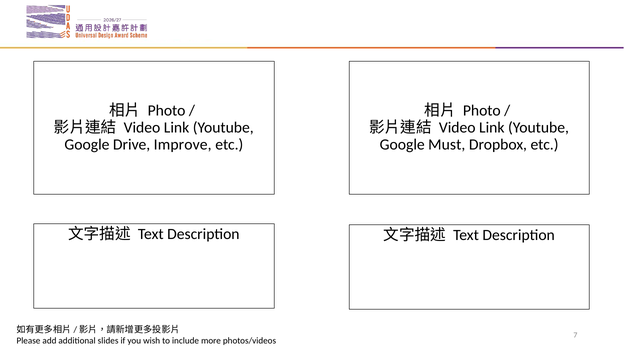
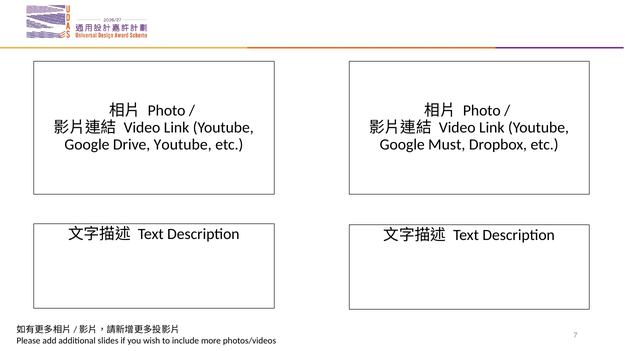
Drive Improve: Improve -> Youtube (183, 145)
